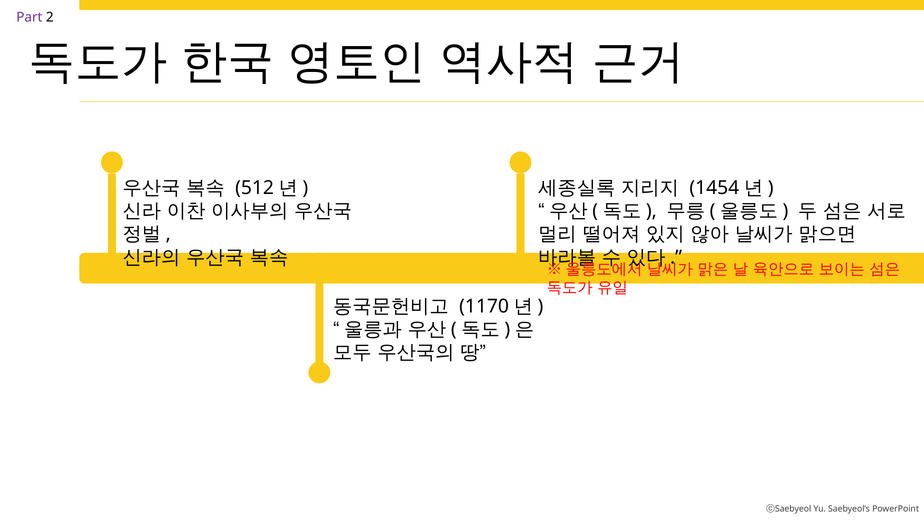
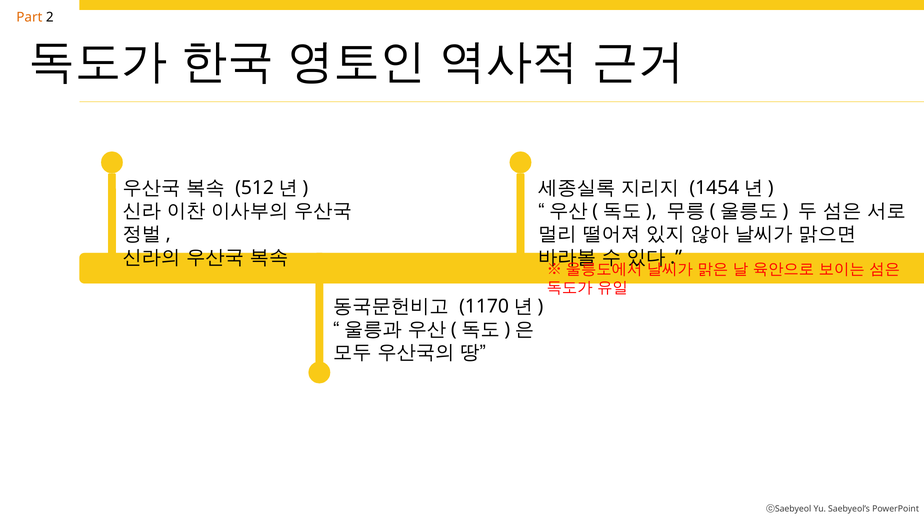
Part colour: purple -> orange (29, 17)
